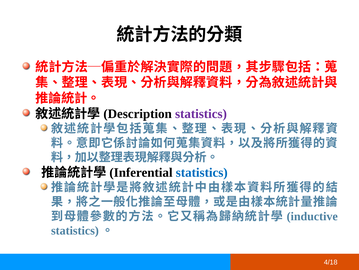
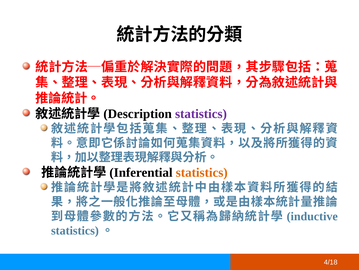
statistics colour: blue -> orange (202, 172)
